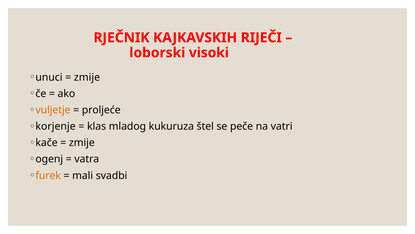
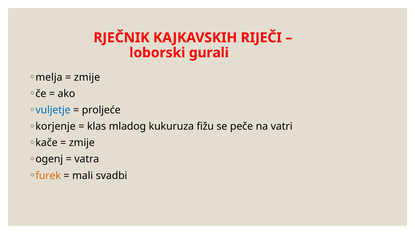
visoki: visoki -> gurali (209, 53)
unuci: unuci -> melja (49, 77)
vuljetje colour: orange -> blue (53, 110)
štel: štel -> fižu (205, 126)
